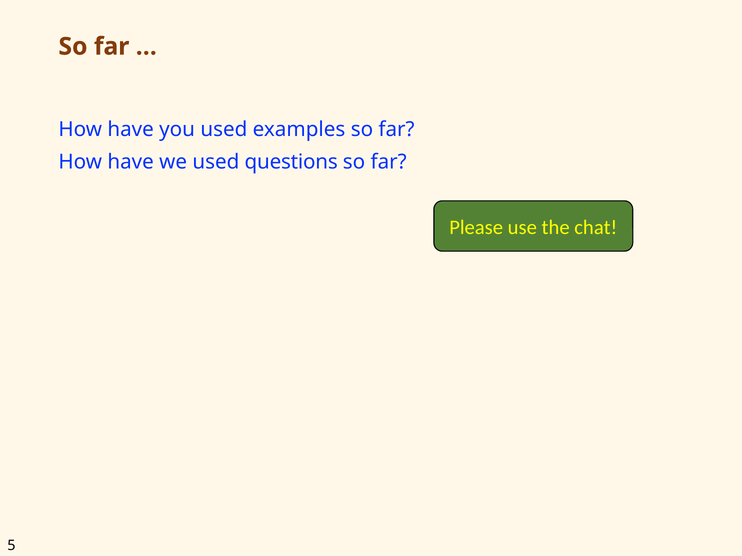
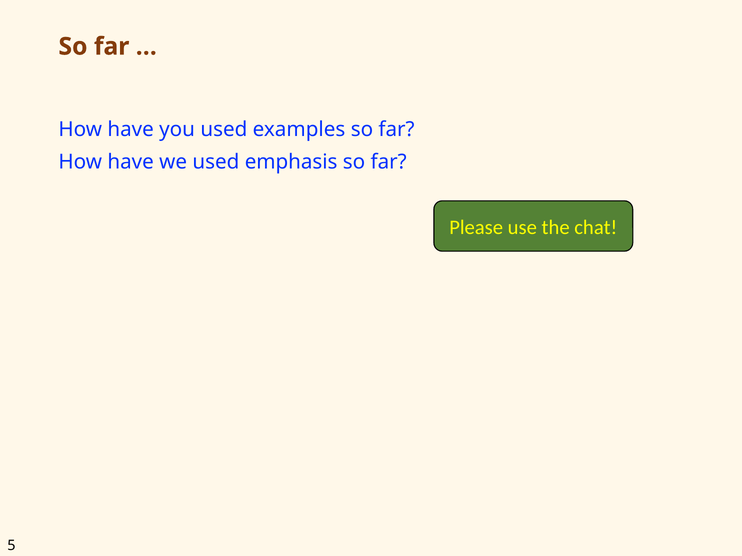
questions: questions -> emphasis (291, 162)
